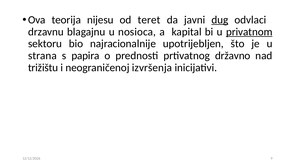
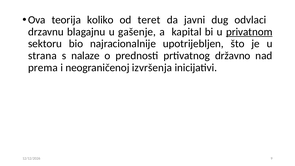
nijesu: nijesu -> koliko (100, 20)
dug underline: present -> none (220, 20)
nosioca: nosioca -> gašenje (137, 32)
papira: papira -> nalaze (85, 56)
trižištu: trižištu -> prema (43, 68)
